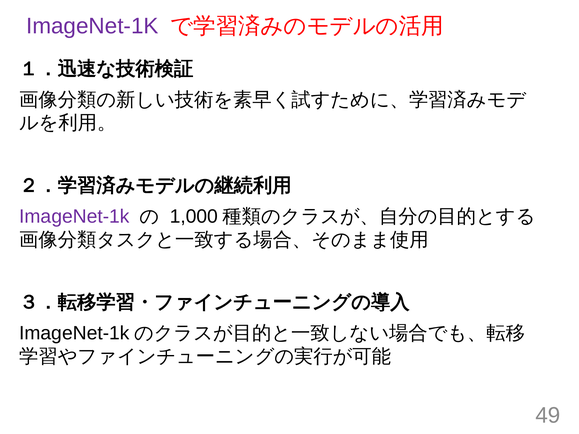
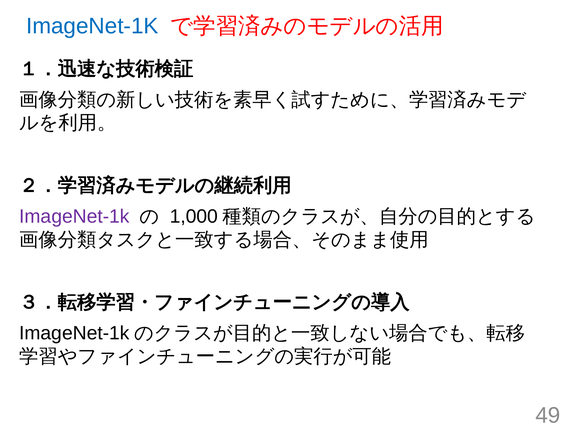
ImageNet-1K colour: purple -> blue (92, 26)
